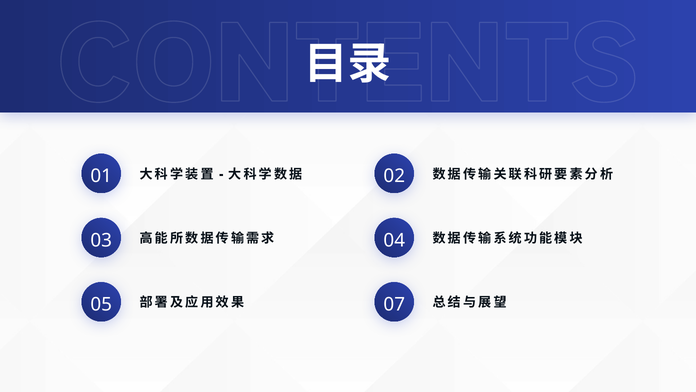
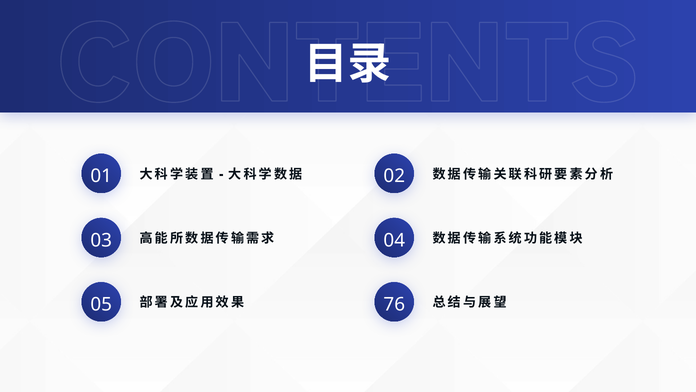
07: 07 -> 76 (394, 304)
